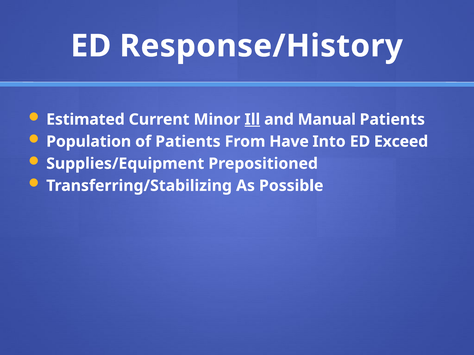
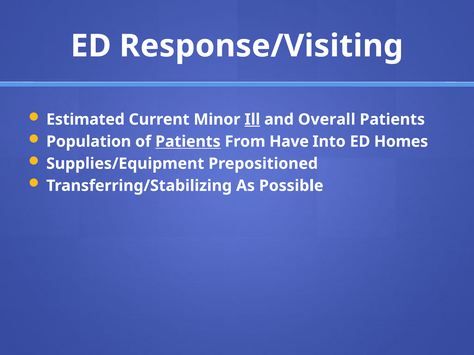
Response/History: Response/History -> Response/Visiting (261, 46)
Manual: Manual -> Overall (327, 120)
Patients underline: none -> present (188, 142)
Exceed: Exceed -> Homes (401, 142)
